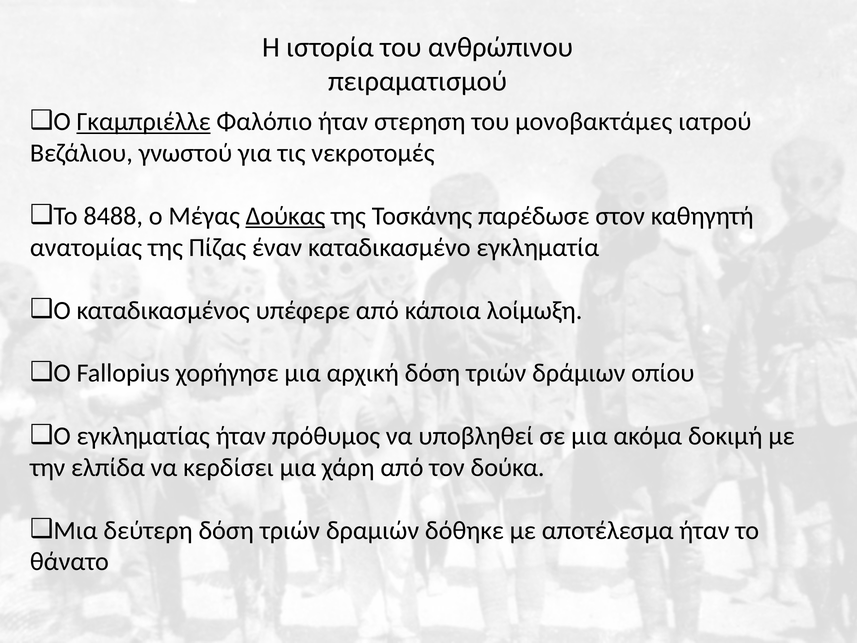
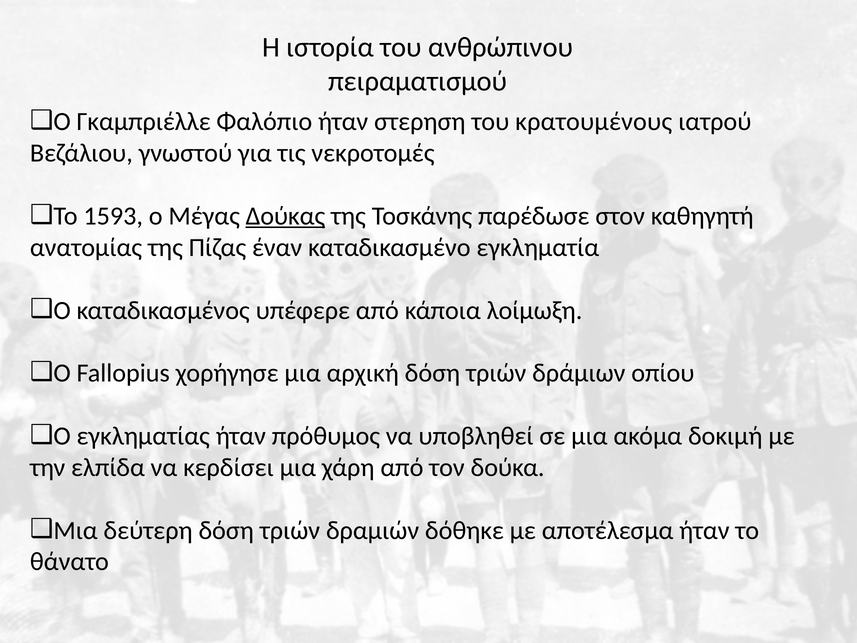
Γκαμπριέλλε underline: present -> none (144, 122)
μονοβακτάμες: μονοβακτάμες -> κρατουμένους (594, 122)
8488: 8488 -> 1593 (113, 216)
